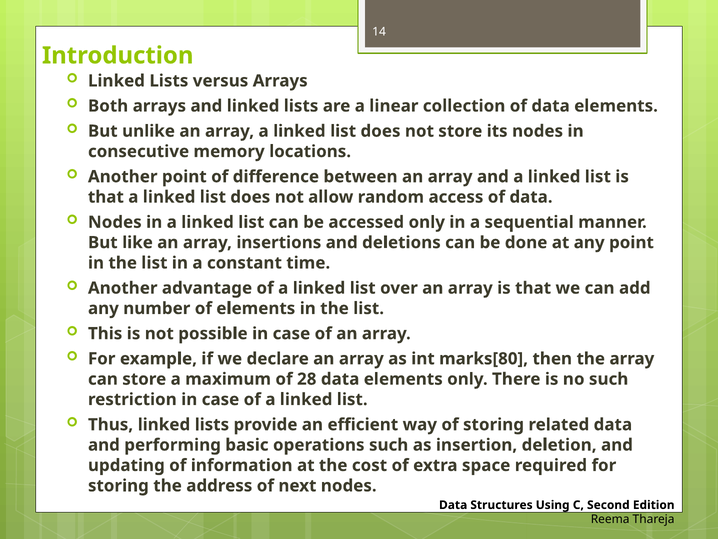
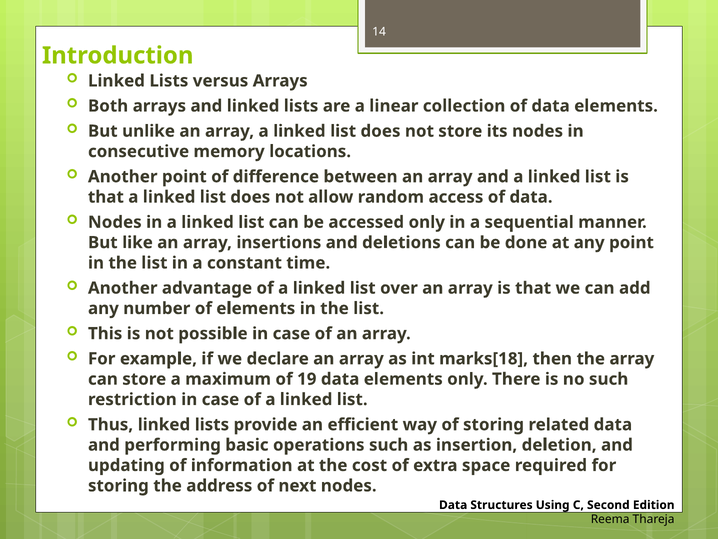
marks[80: marks[80 -> marks[18 (484, 358)
28: 28 -> 19 (307, 379)
